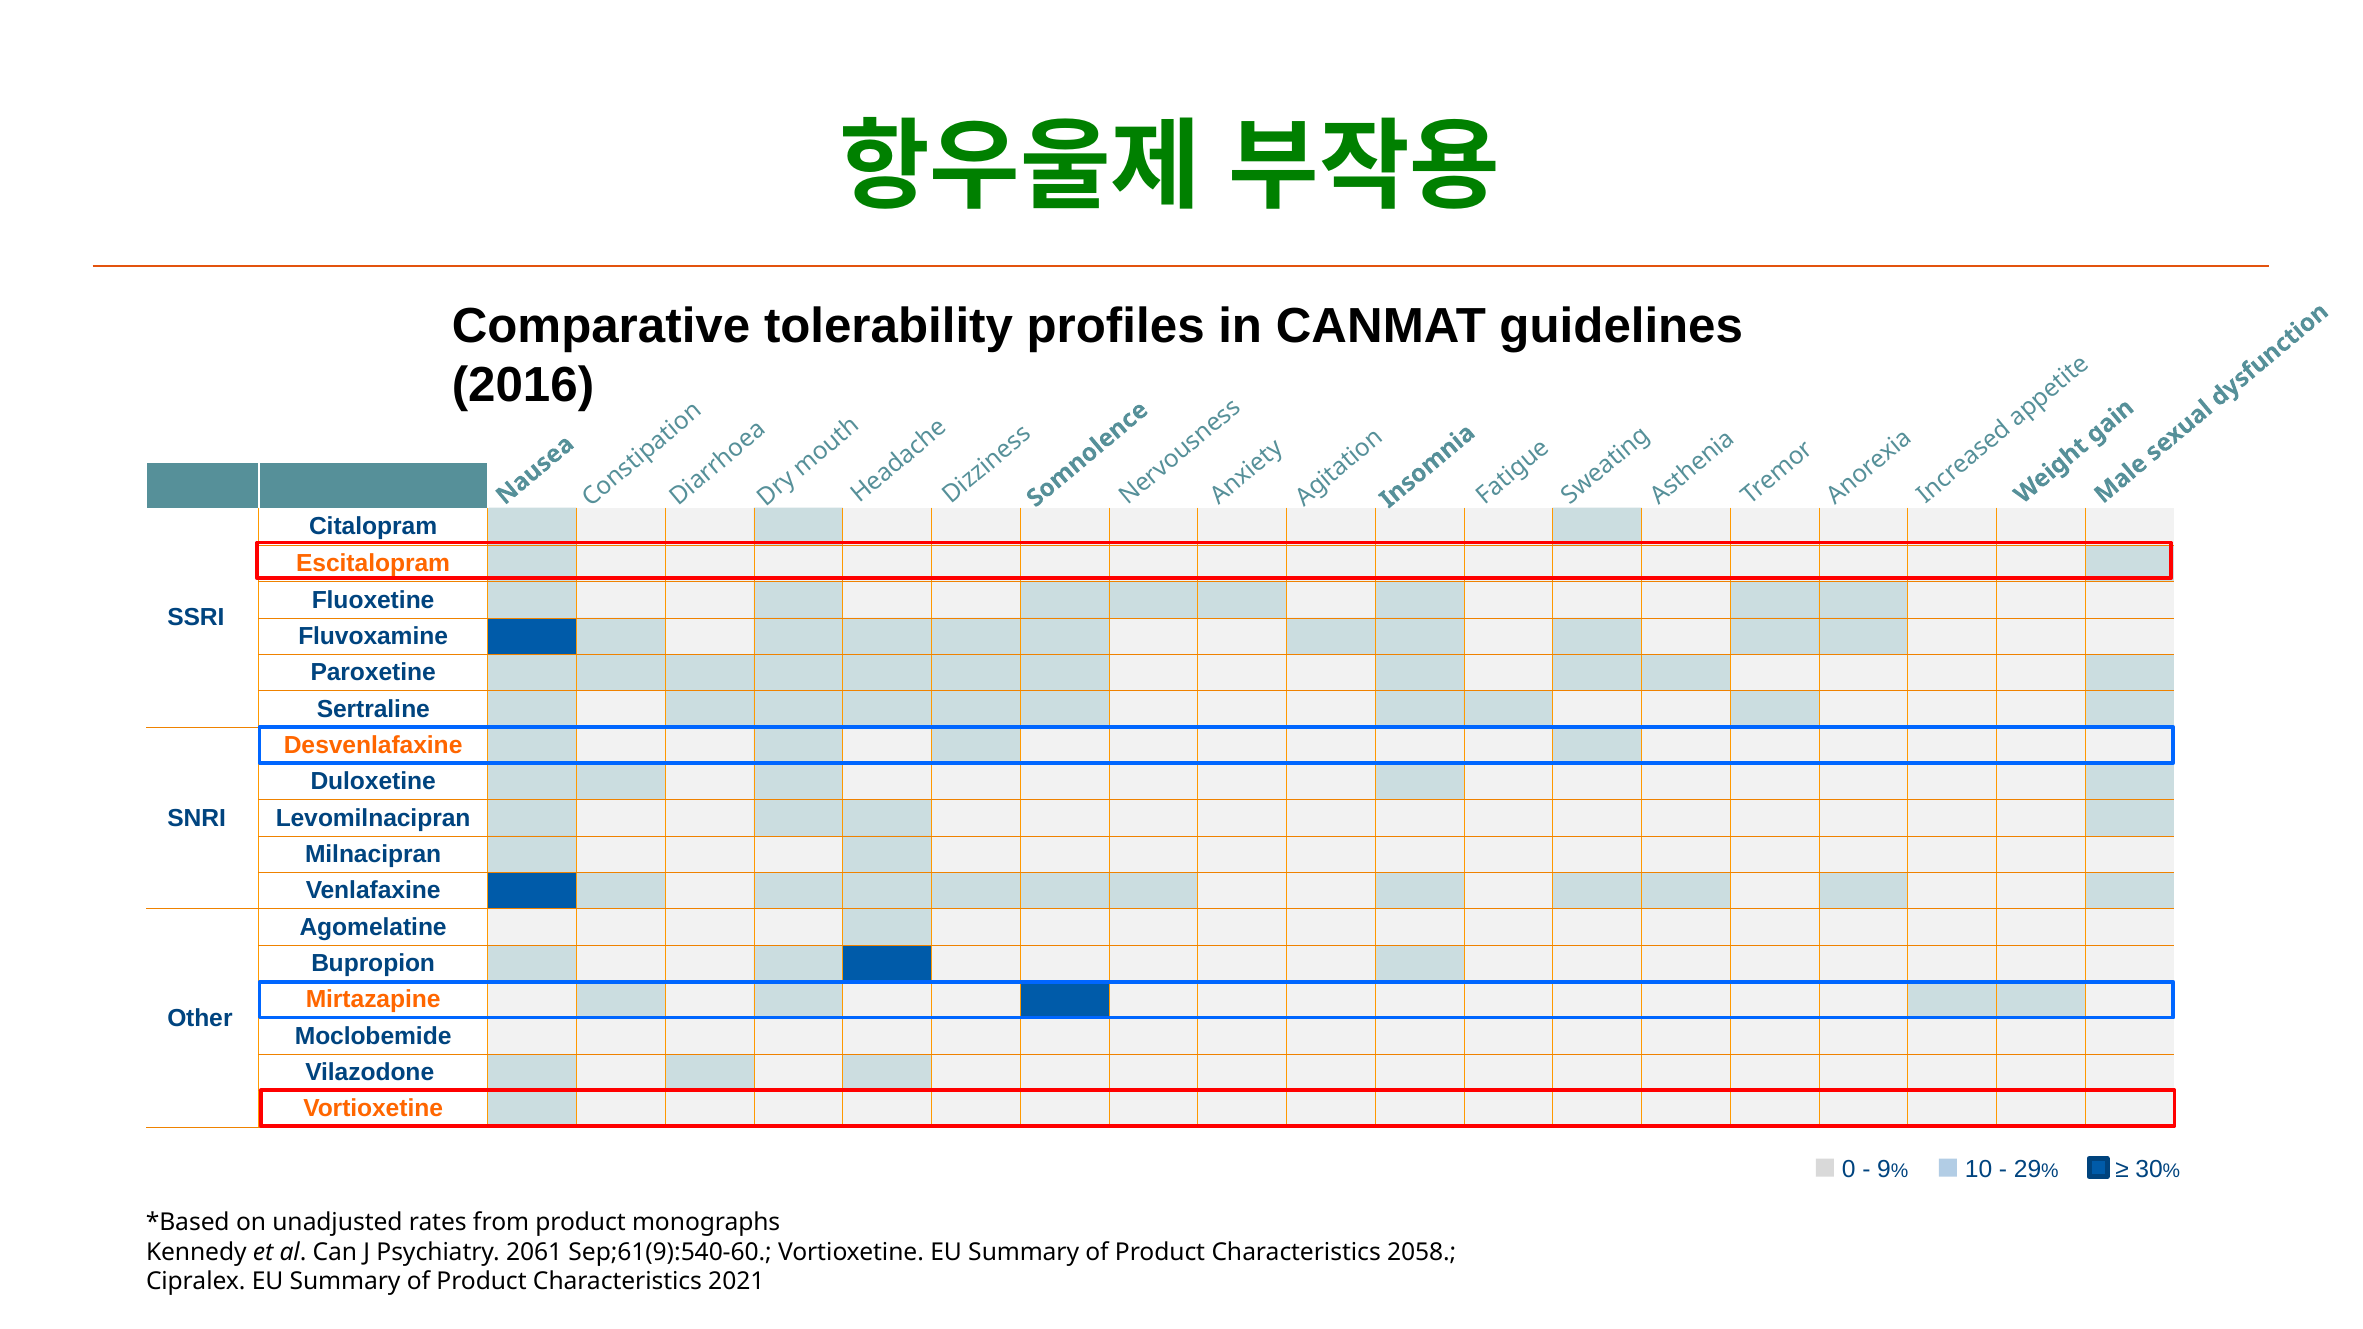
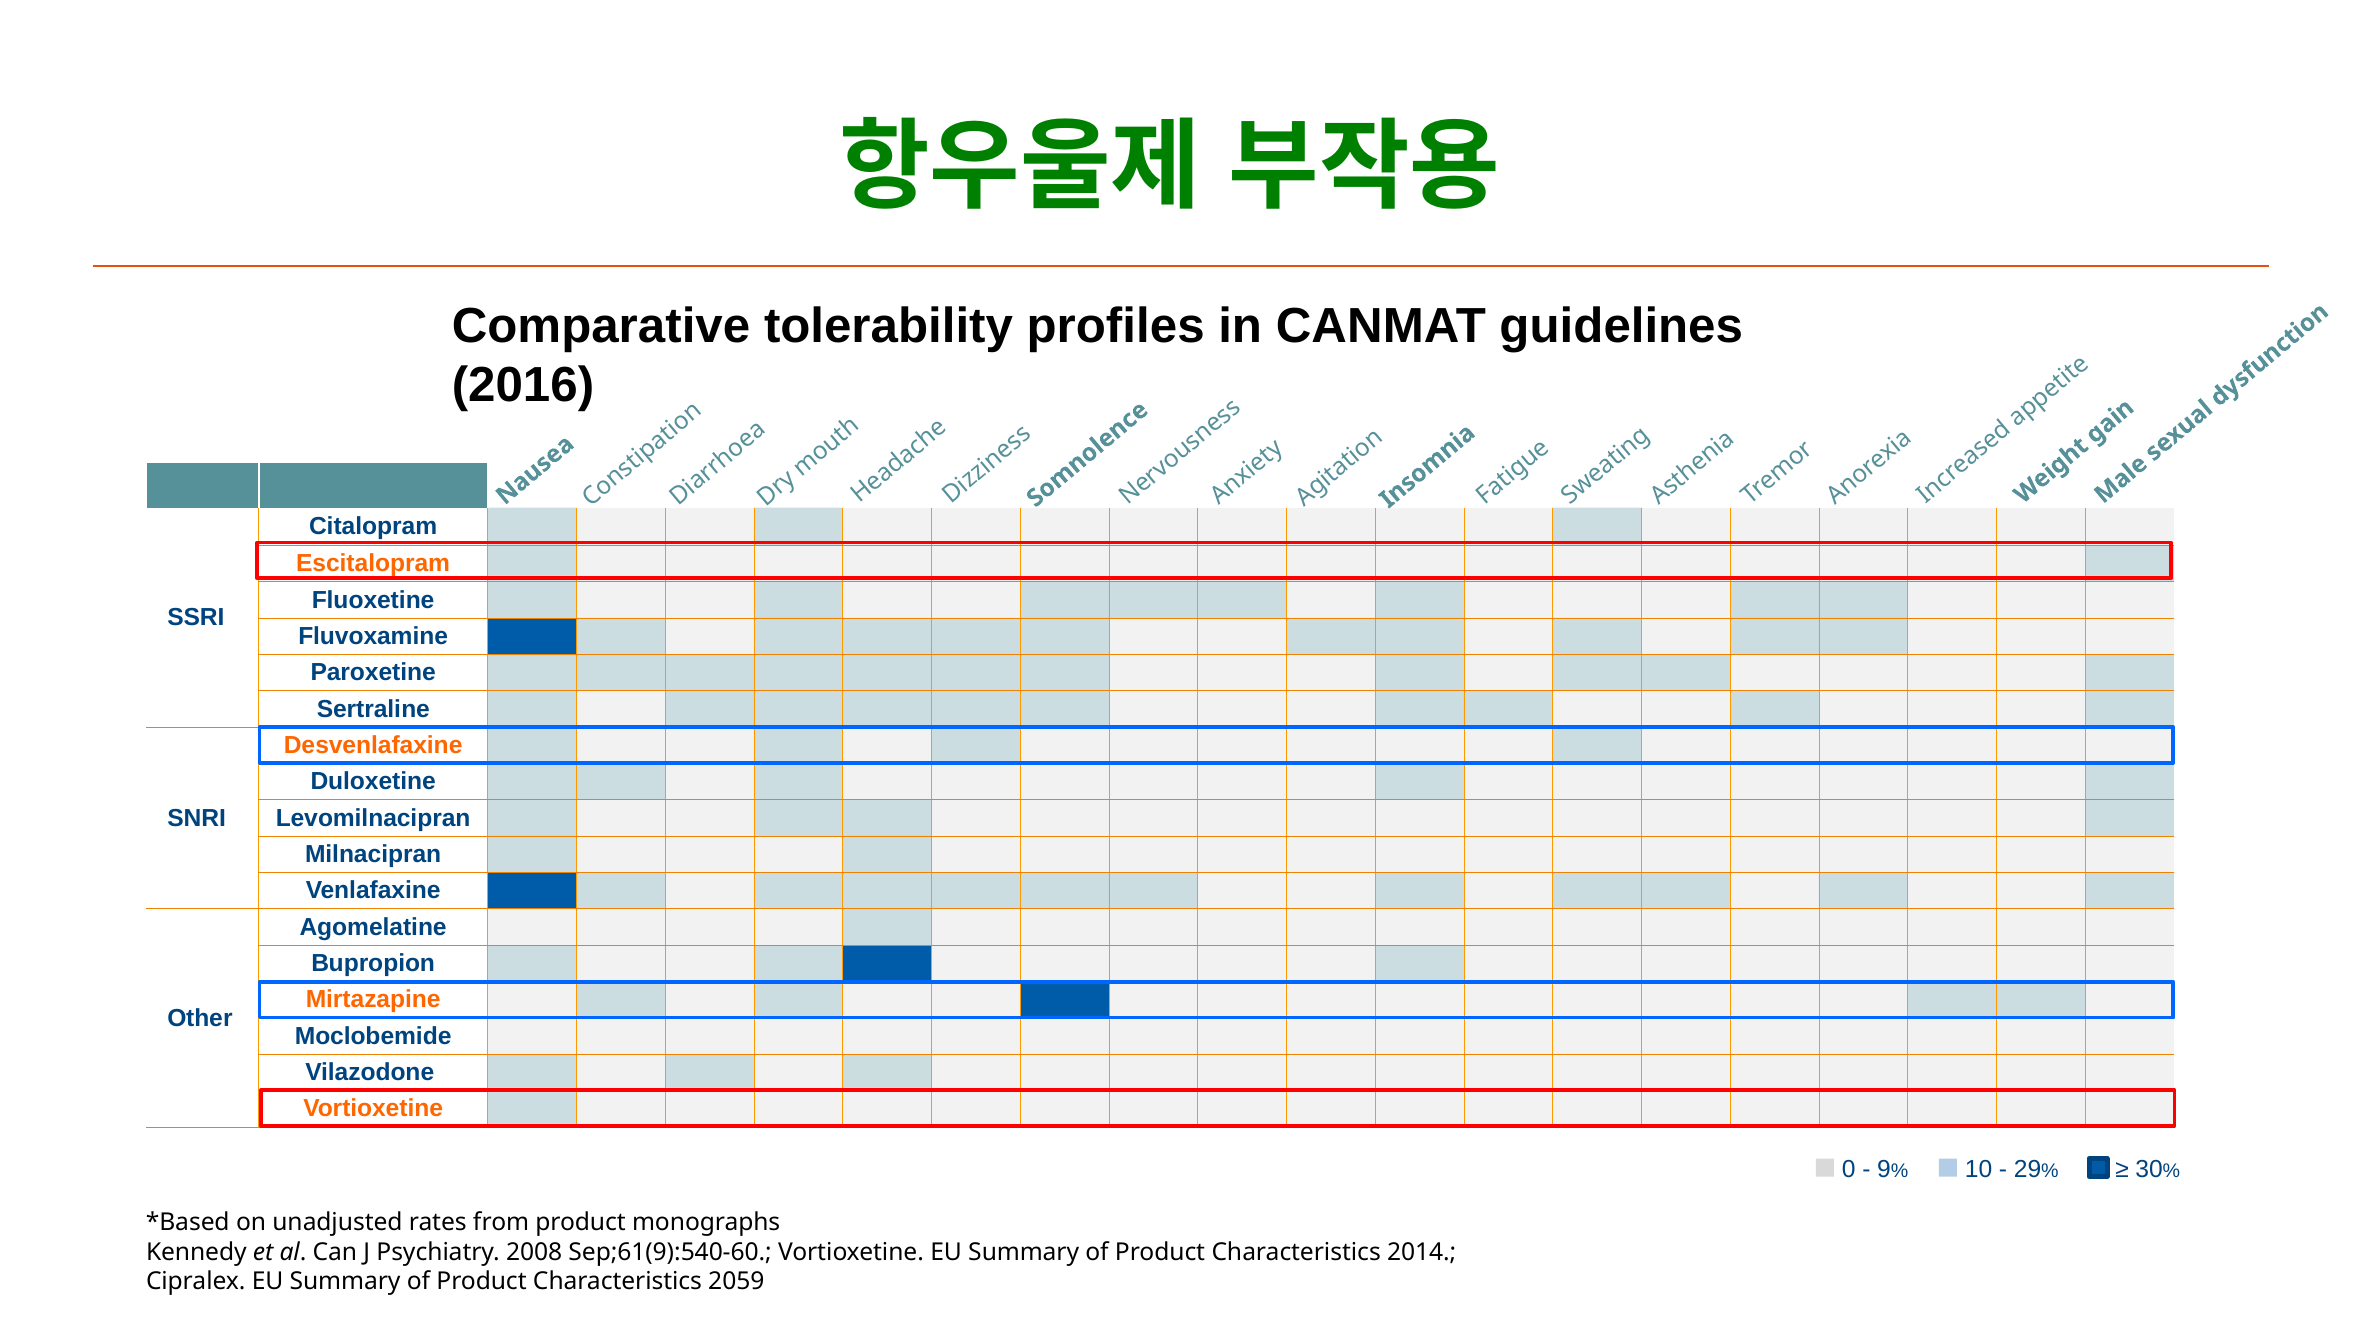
2061: 2061 -> 2008 (534, 1252)
2058: 2058 -> 2014 (1422, 1252)
2021: 2021 -> 2059 (736, 1282)
